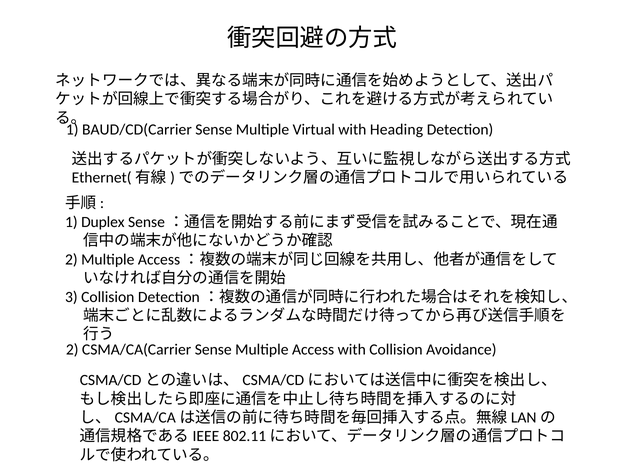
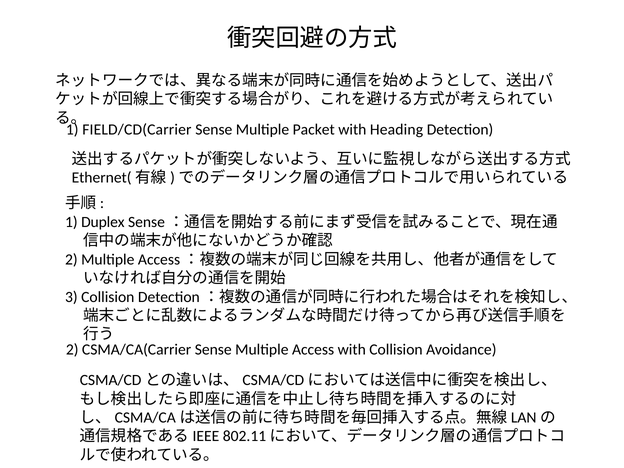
BAUD/CD(Carrier: BAUD/CD(Carrier -> FIELD/CD(Carrier (137, 130)
Virtual: Virtual -> Packet (314, 130)
